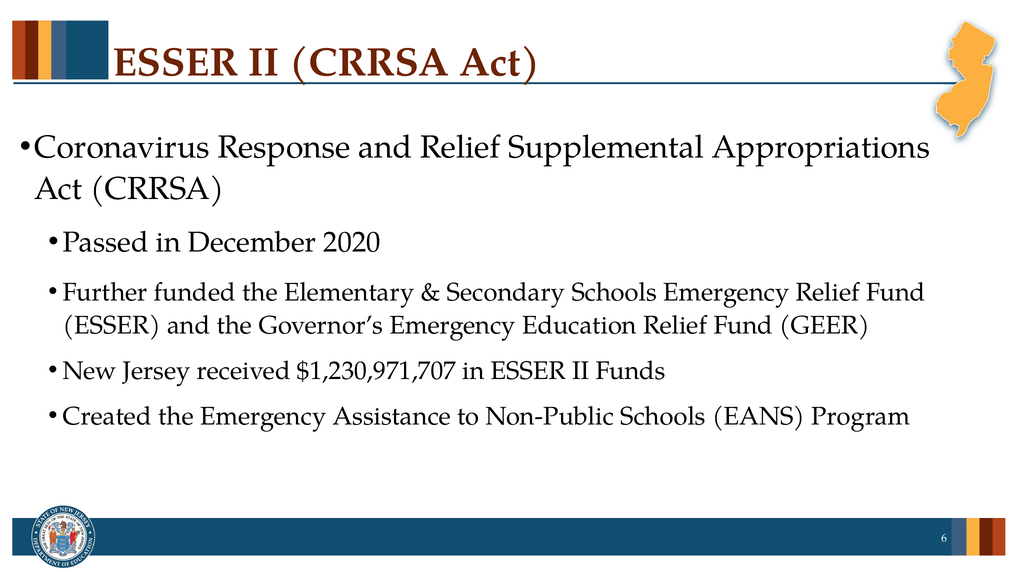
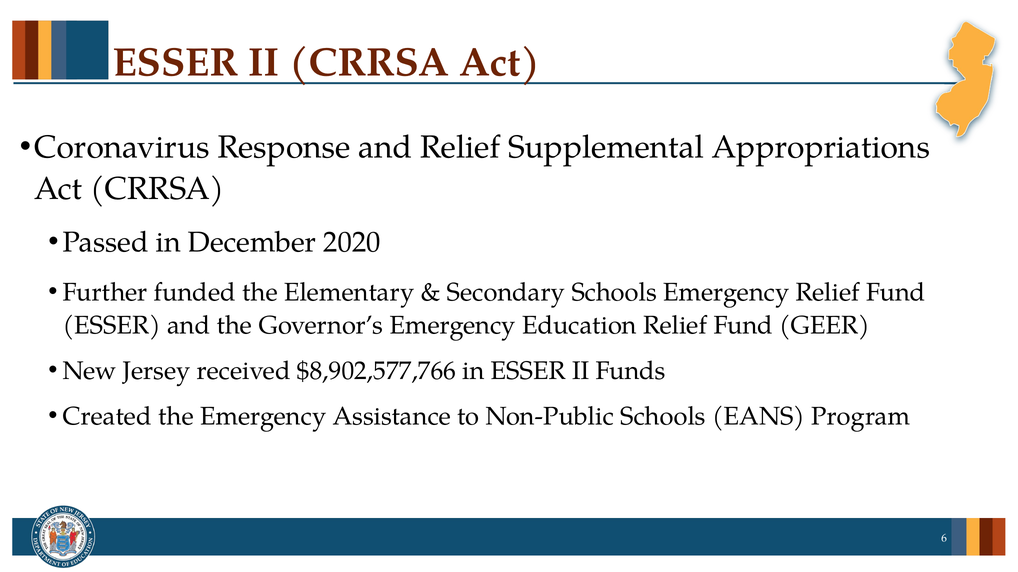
$1,230,971,707: $1,230,971,707 -> $8,902,577,766 (377, 371)
